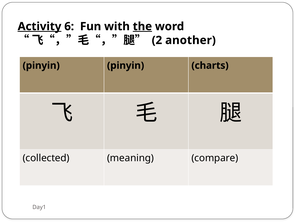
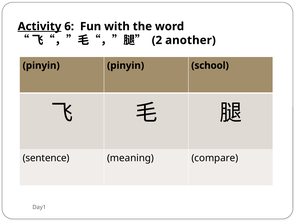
the underline: present -> none (142, 26)
charts: charts -> school (210, 65)
collected: collected -> sentence (46, 158)
